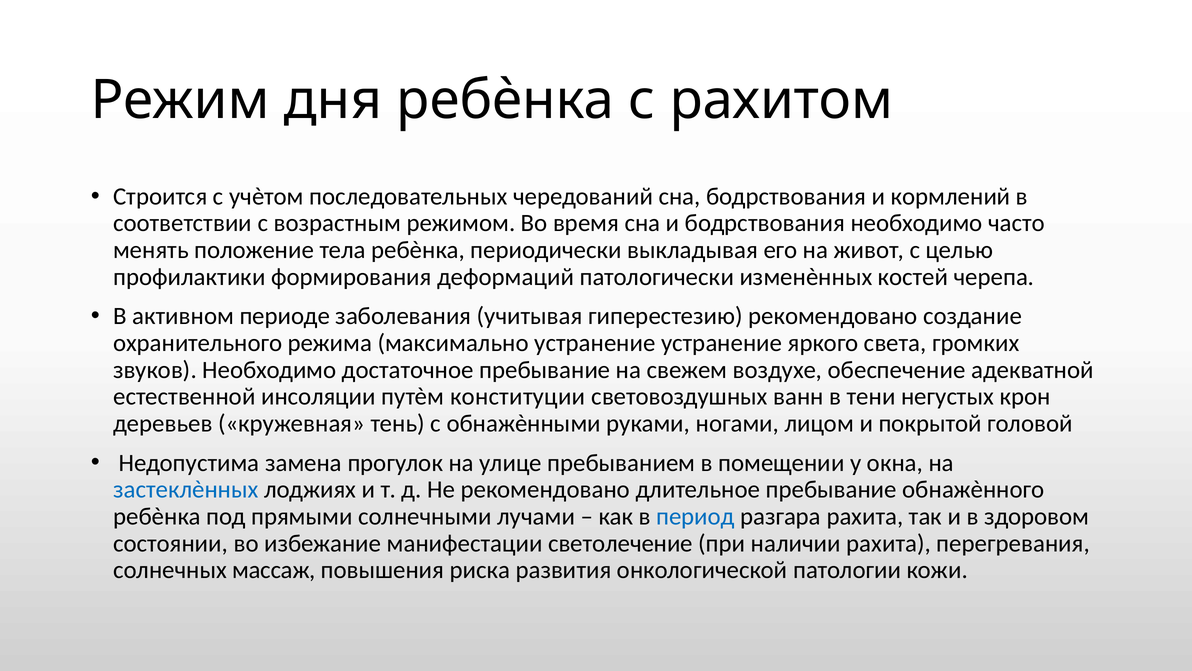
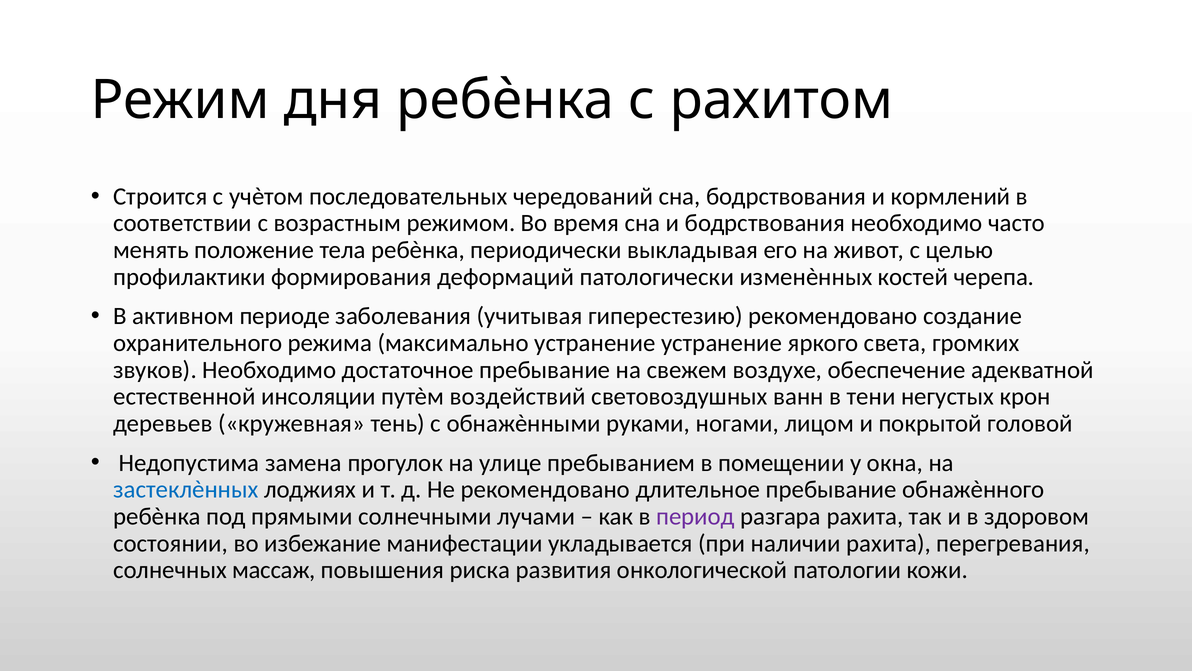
конституции: конституции -> воздействий (518, 396)
период colour: blue -> purple (695, 516)
светолечение: светолечение -> укладывается (620, 543)
